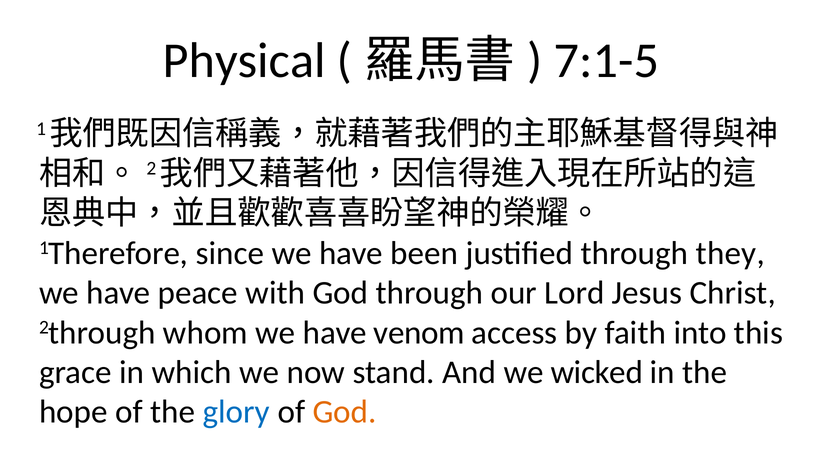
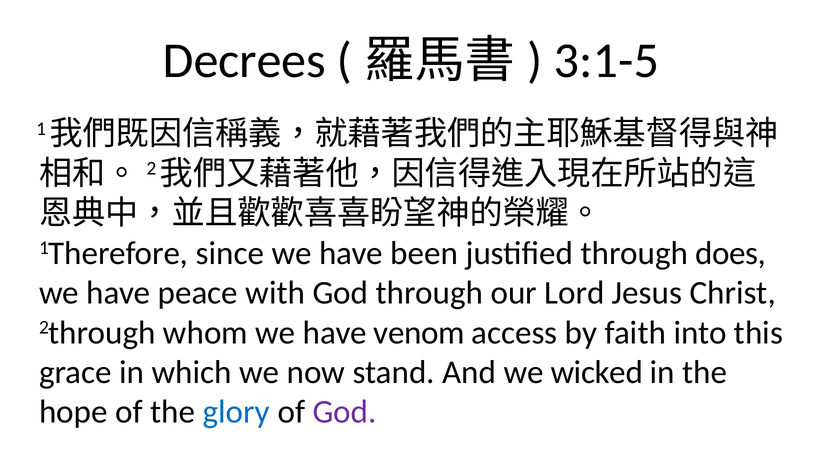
Physical: Physical -> Decrees (244, 61)
7:1-5: 7:1-5 -> 3:1-5 (606, 61)
they: they -> does (731, 253)
God colour: orange -> purple (345, 412)
